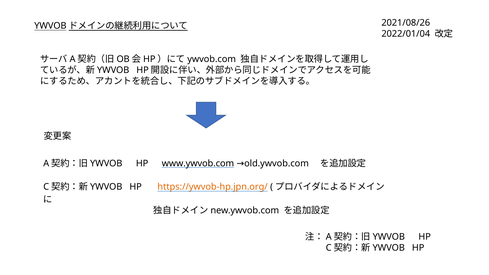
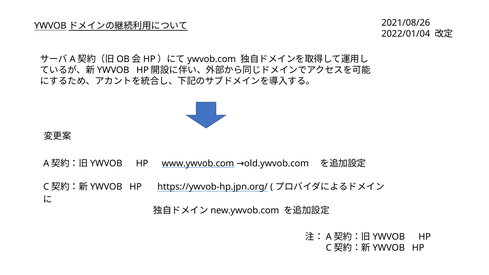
https://ywvob-hp.jpn.org/ colour: orange -> black (213, 187)
